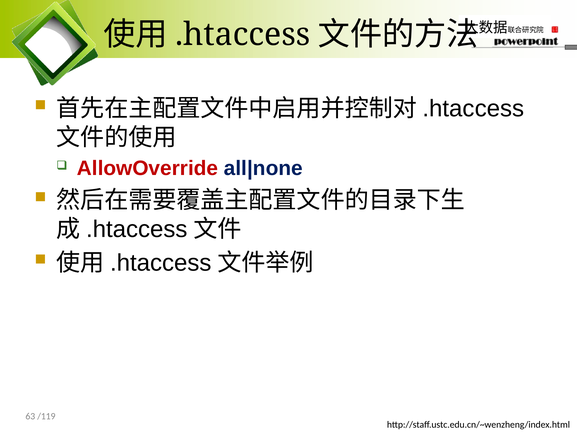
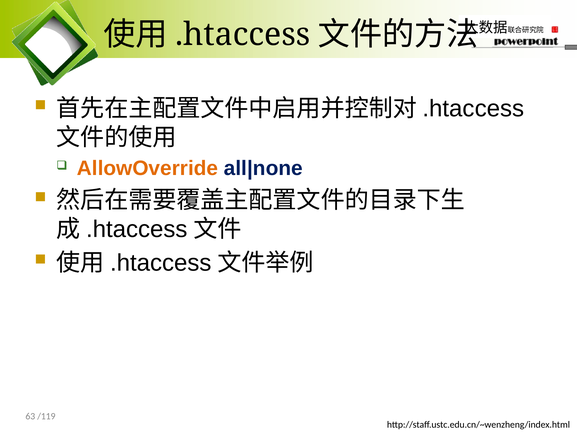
AllowOverride colour: red -> orange (148, 168)
